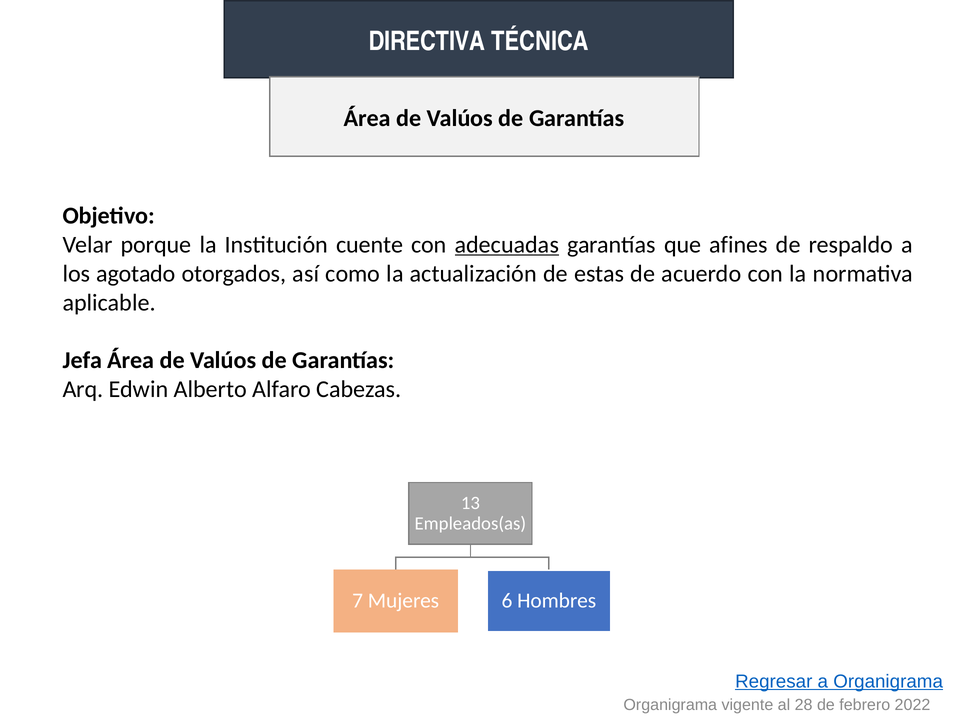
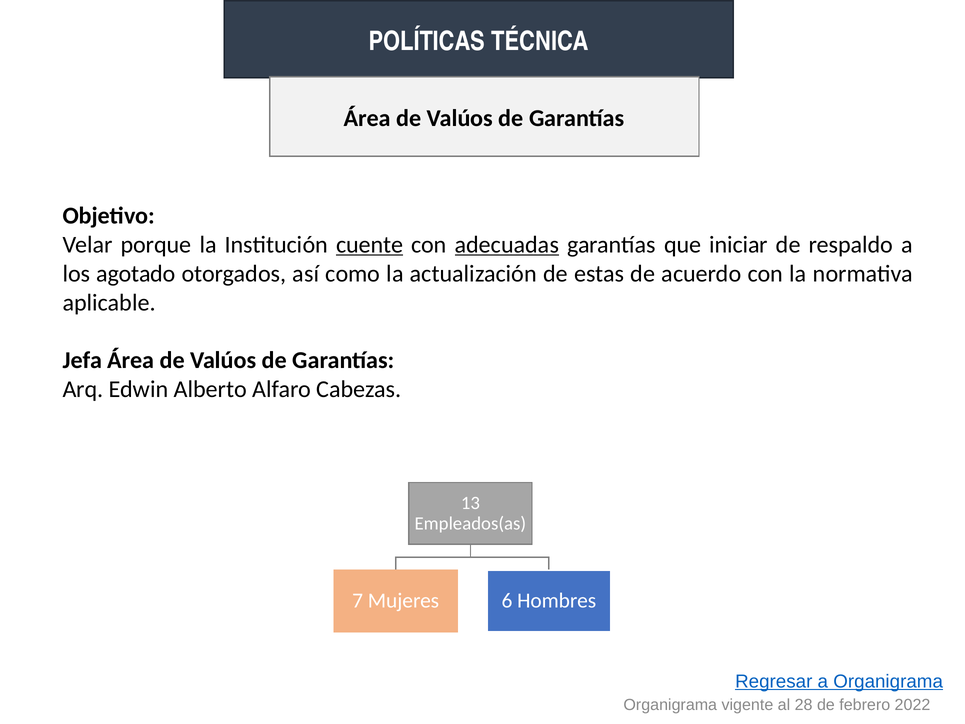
DIRECTIVA: DIRECTIVA -> POLÍTICAS (427, 41)
cuente underline: none -> present (370, 245)
afines: afines -> iniciar (739, 245)
